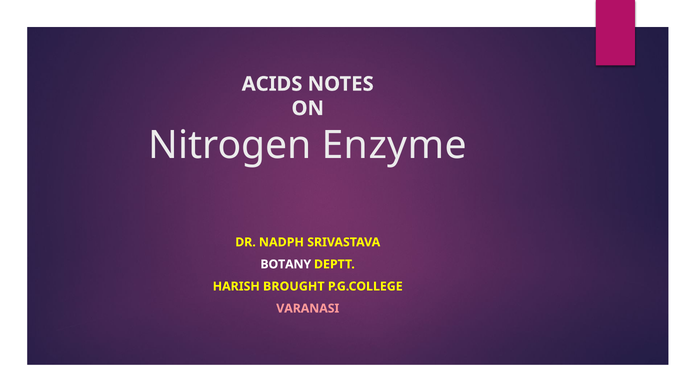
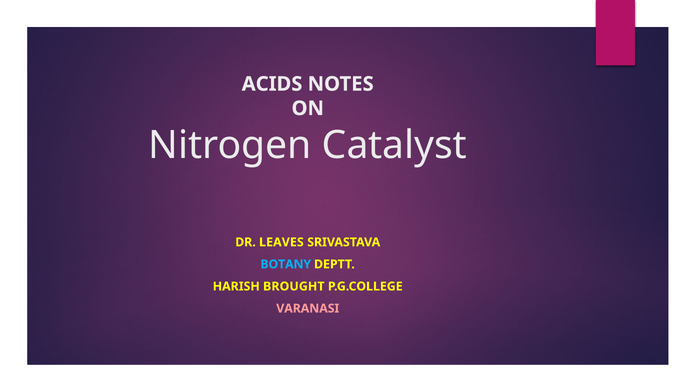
Enzyme: Enzyme -> Catalyst (394, 145)
NADPH: NADPH -> LEAVES (281, 242)
BOTANY colour: white -> light blue (286, 264)
